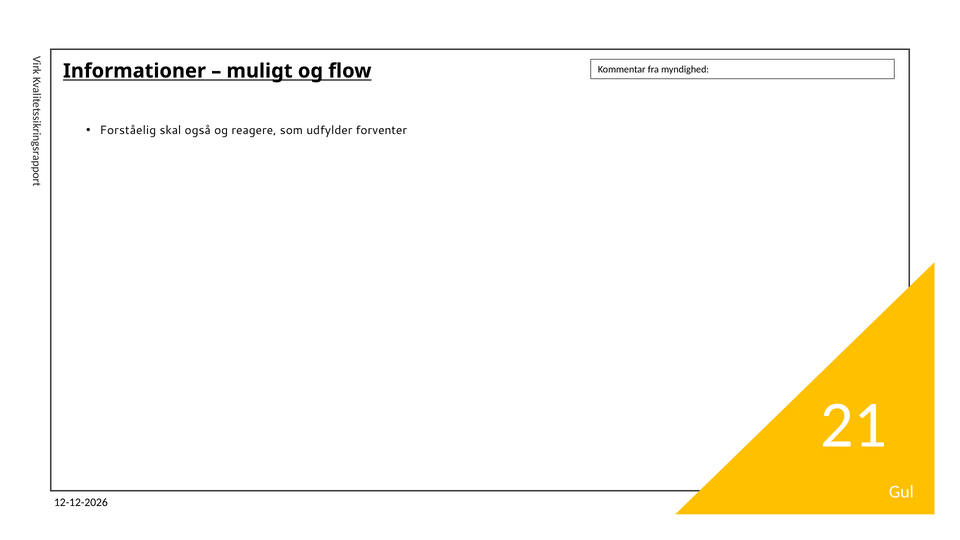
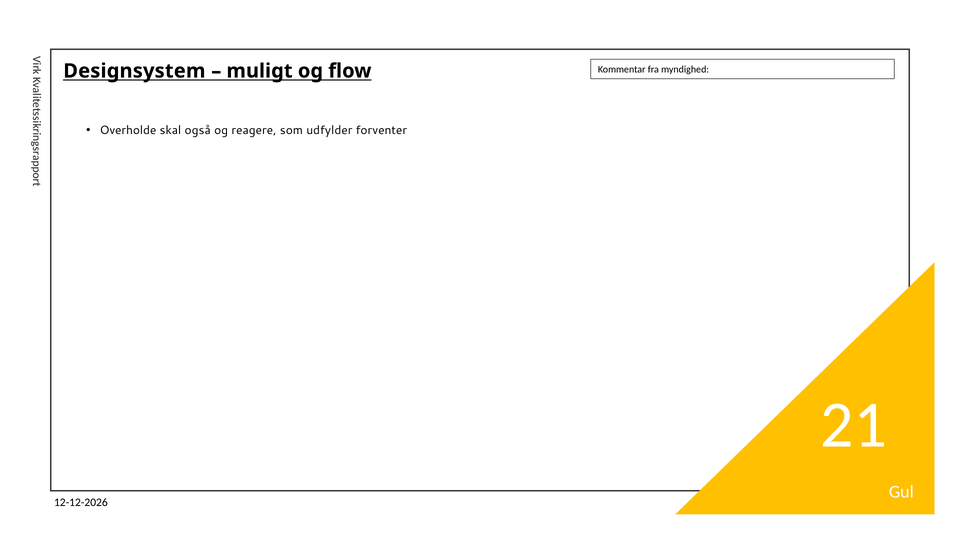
Informationer: Informationer -> Designsystem (134, 71)
Forståelig: Forståelig -> Overholde (128, 130)
